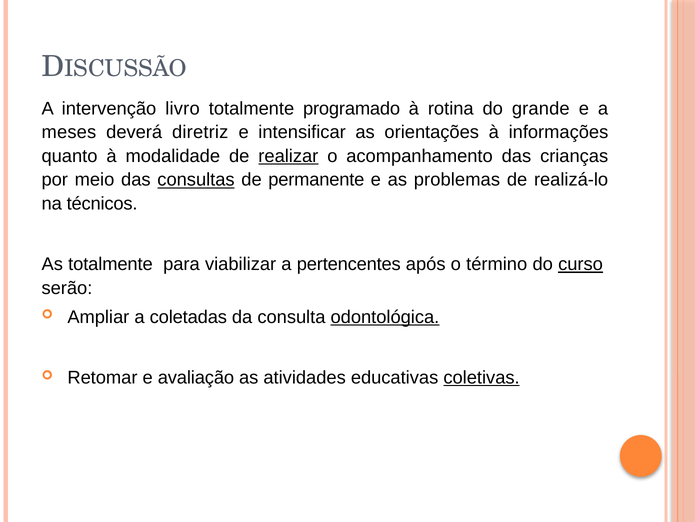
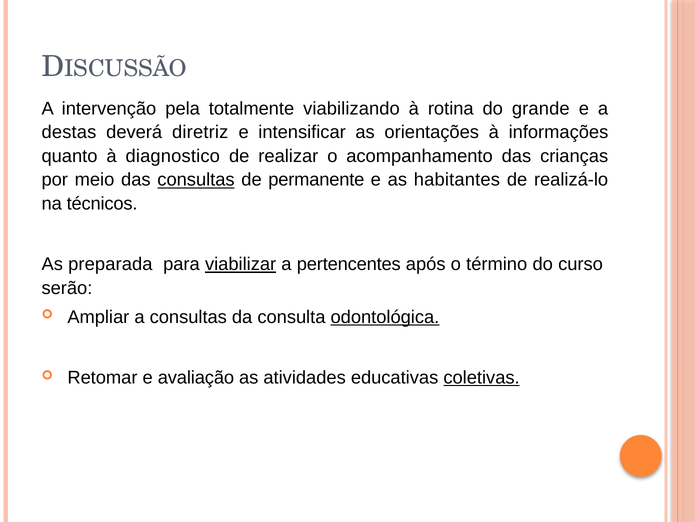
livro: livro -> pela (183, 108)
programado: programado -> viabilizando (351, 108)
meses: meses -> destas (69, 132)
modalidade: modalidade -> diagnostico (173, 156)
realizar underline: present -> none (288, 156)
problemas: problemas -> habitantes (457, 180)
As totalmente: totalmente -> preparada (110, 264)
viabilizar underline: none -> present (241, 264)
curso underline: present -> none (580, 264)
a coletadas: coletadas -> consultas (188, 317)
